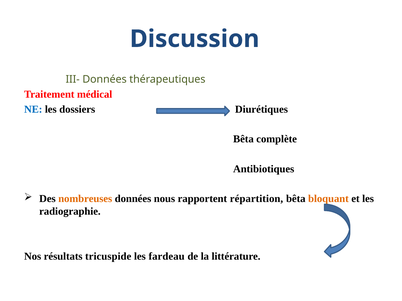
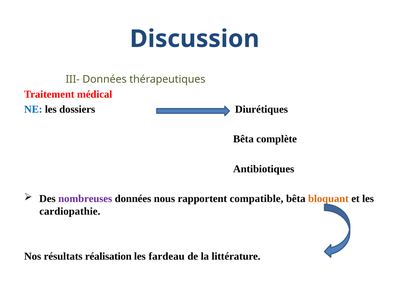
nombreuses colour: orange -> purple (85, 199)
répartition: répartition -> compatible (257, 199)
radiographie: radiographie -> cardiopathie (70, 212)
tricuspide: tricuspide -> réalisation (108, 257)
